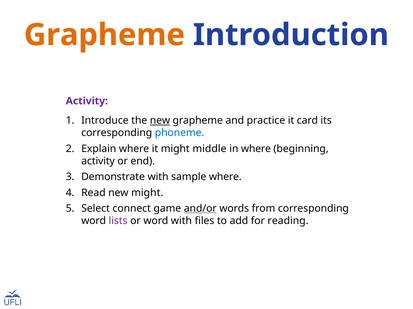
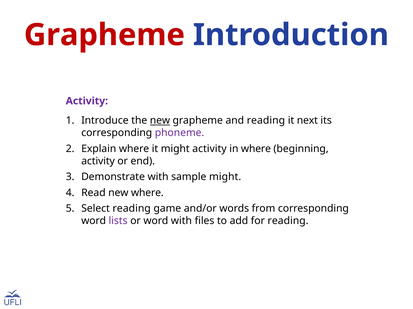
Grapheme colour: orange -> red (104, 35)
and practice: practice -> reading (266, 121)
card: card -> next (307, 121)
phoneme colour: blue -> purple (180, 133)
might middle: middle -> activity (209, 149)
sample where: where -> might (225, 177)
new might: might -> where (147, 193)
Select connect: connect -> reading (132, 209)
and/or underline: present -> none (200, 209)
